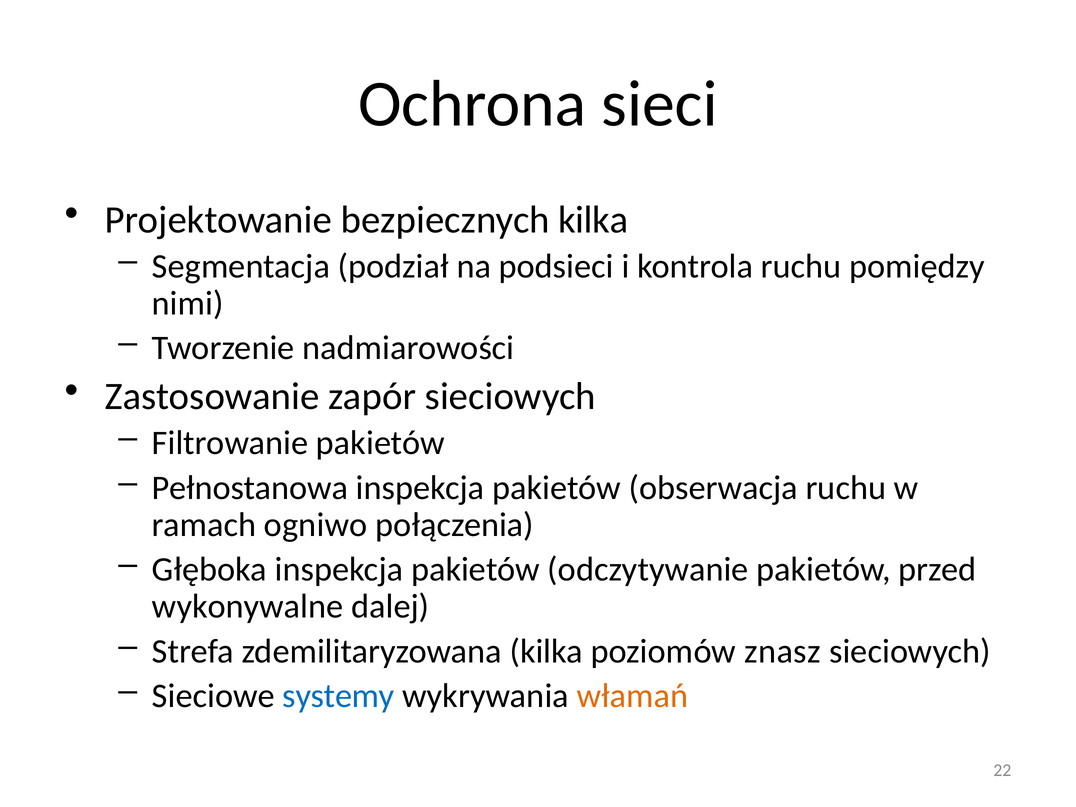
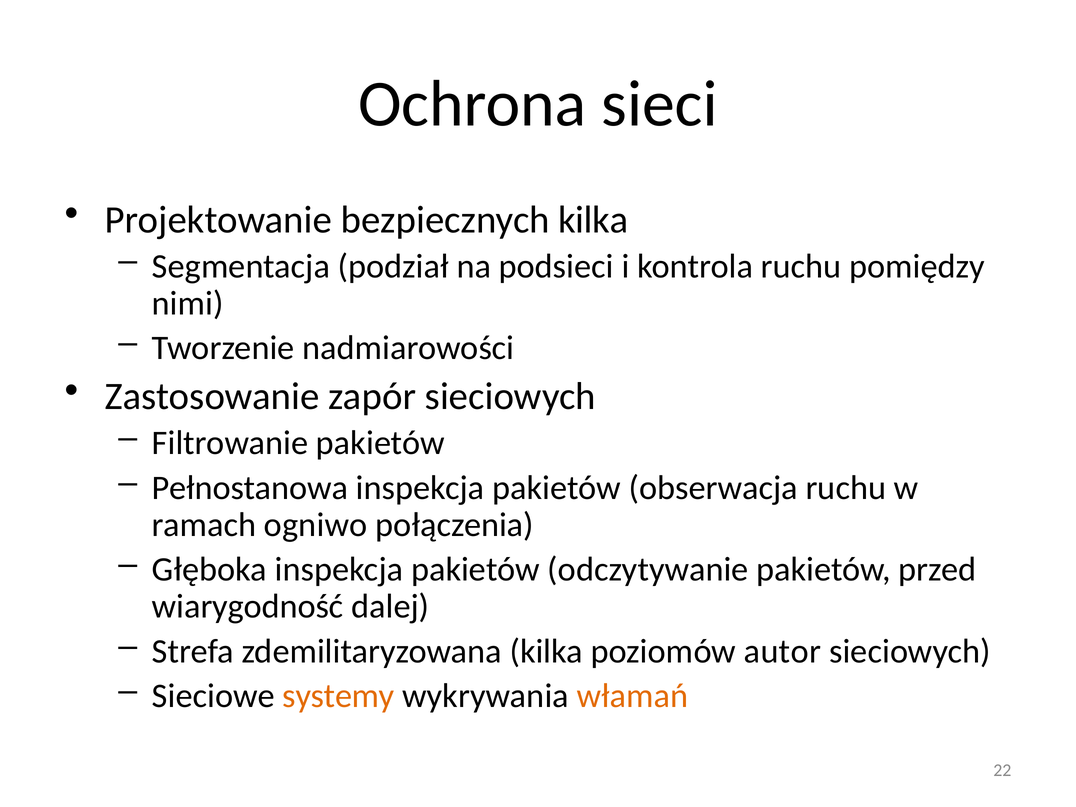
wykonywalne: wykonywalne -> wiarygodność (248, 607)
znasz: znasz -> autor (782, 651)
systemy colour: blue -> orange (338, 696)
